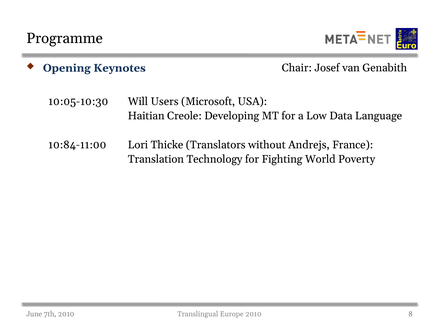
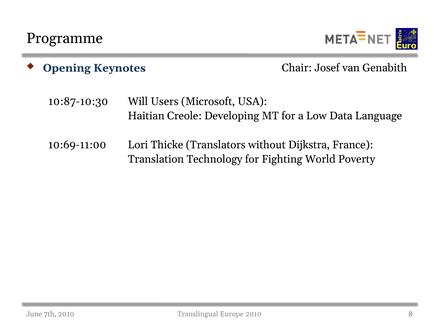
10:05-10:30: 10:05-10:30 -> 10:87-10:30 (78, 102)
10:84-11:00: 10:84-11:00 -> 10:69-11:00 (77, 145)
Andrejs: Andrejs -> Dijkstra (309, 145)
